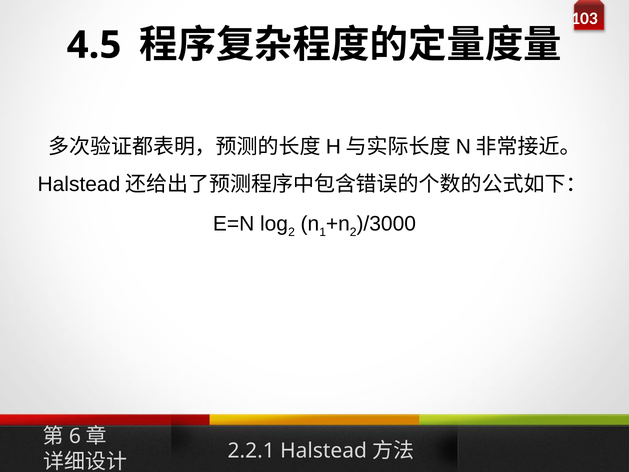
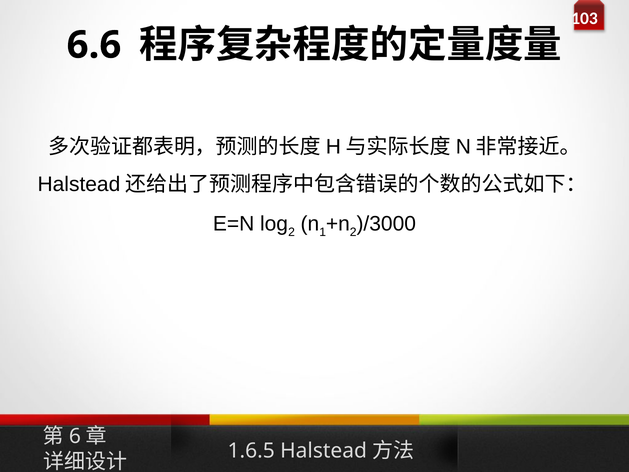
4.5: 4.5 -> 6.6 (94, 45)
2.2.1: 2.2.1 -> 1.6.5 (251, 451)
